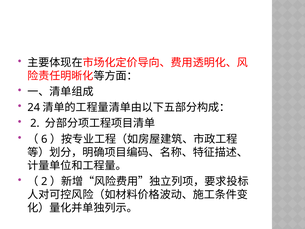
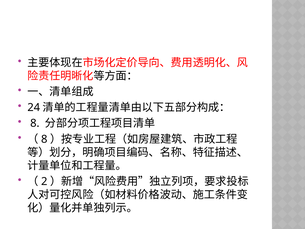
2: 2 -> 8 (35, 123)
6: 6 -> 8 (44, 139)
